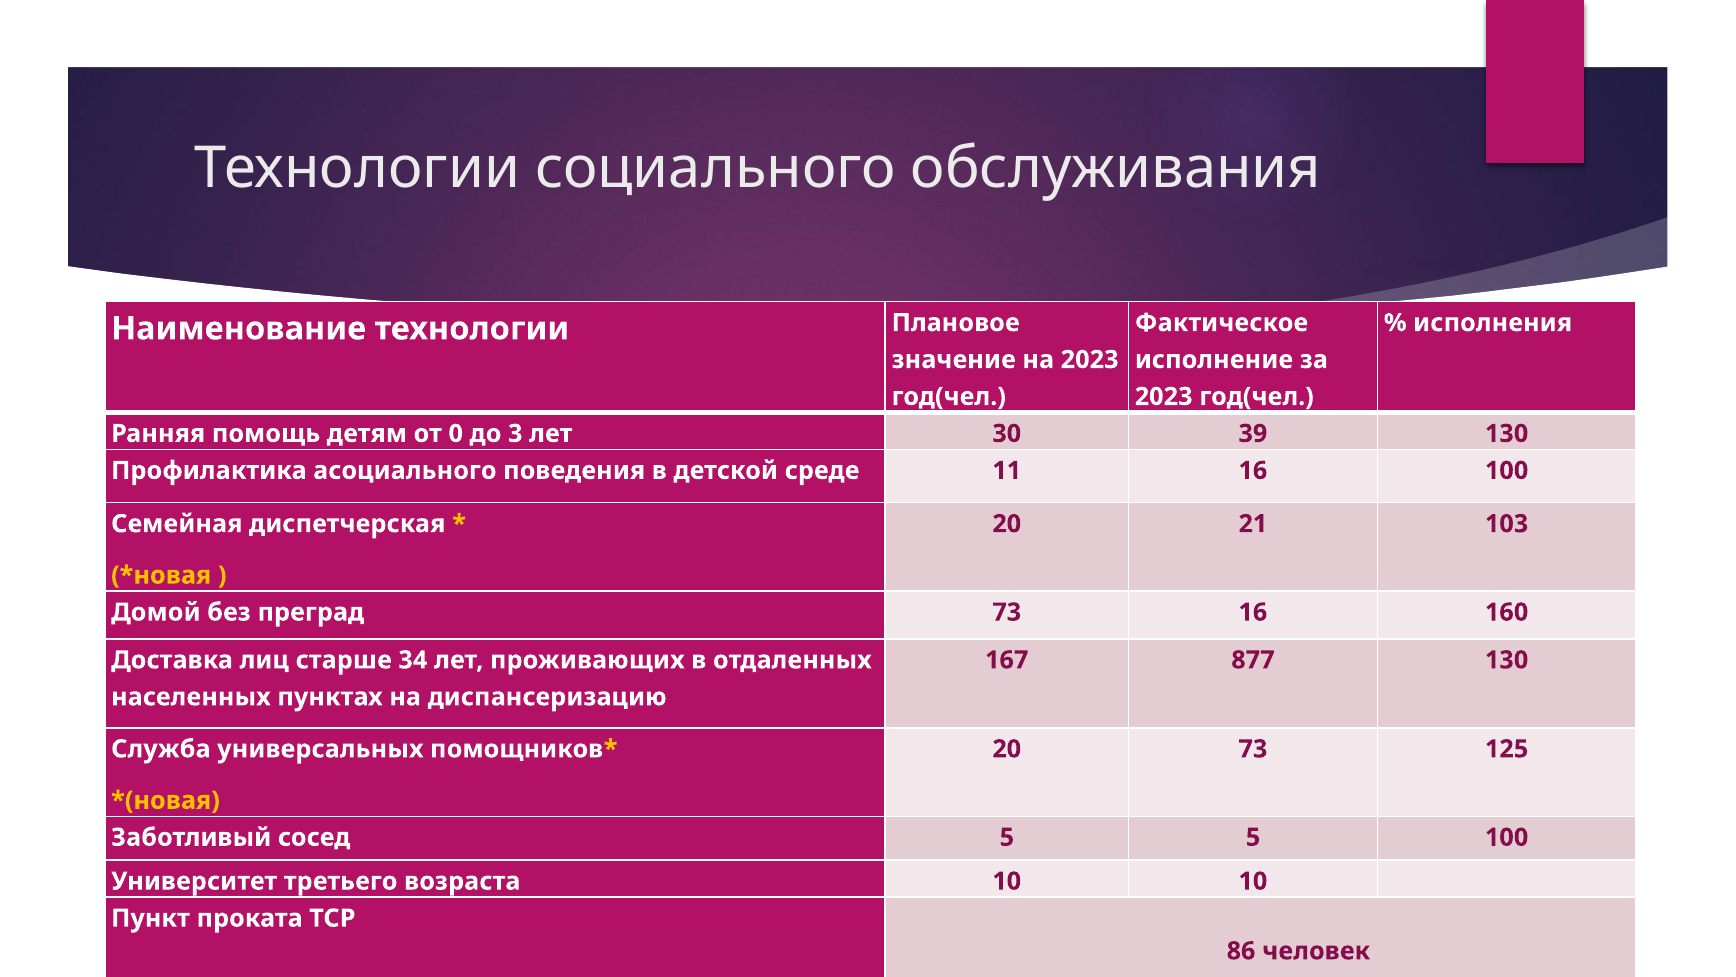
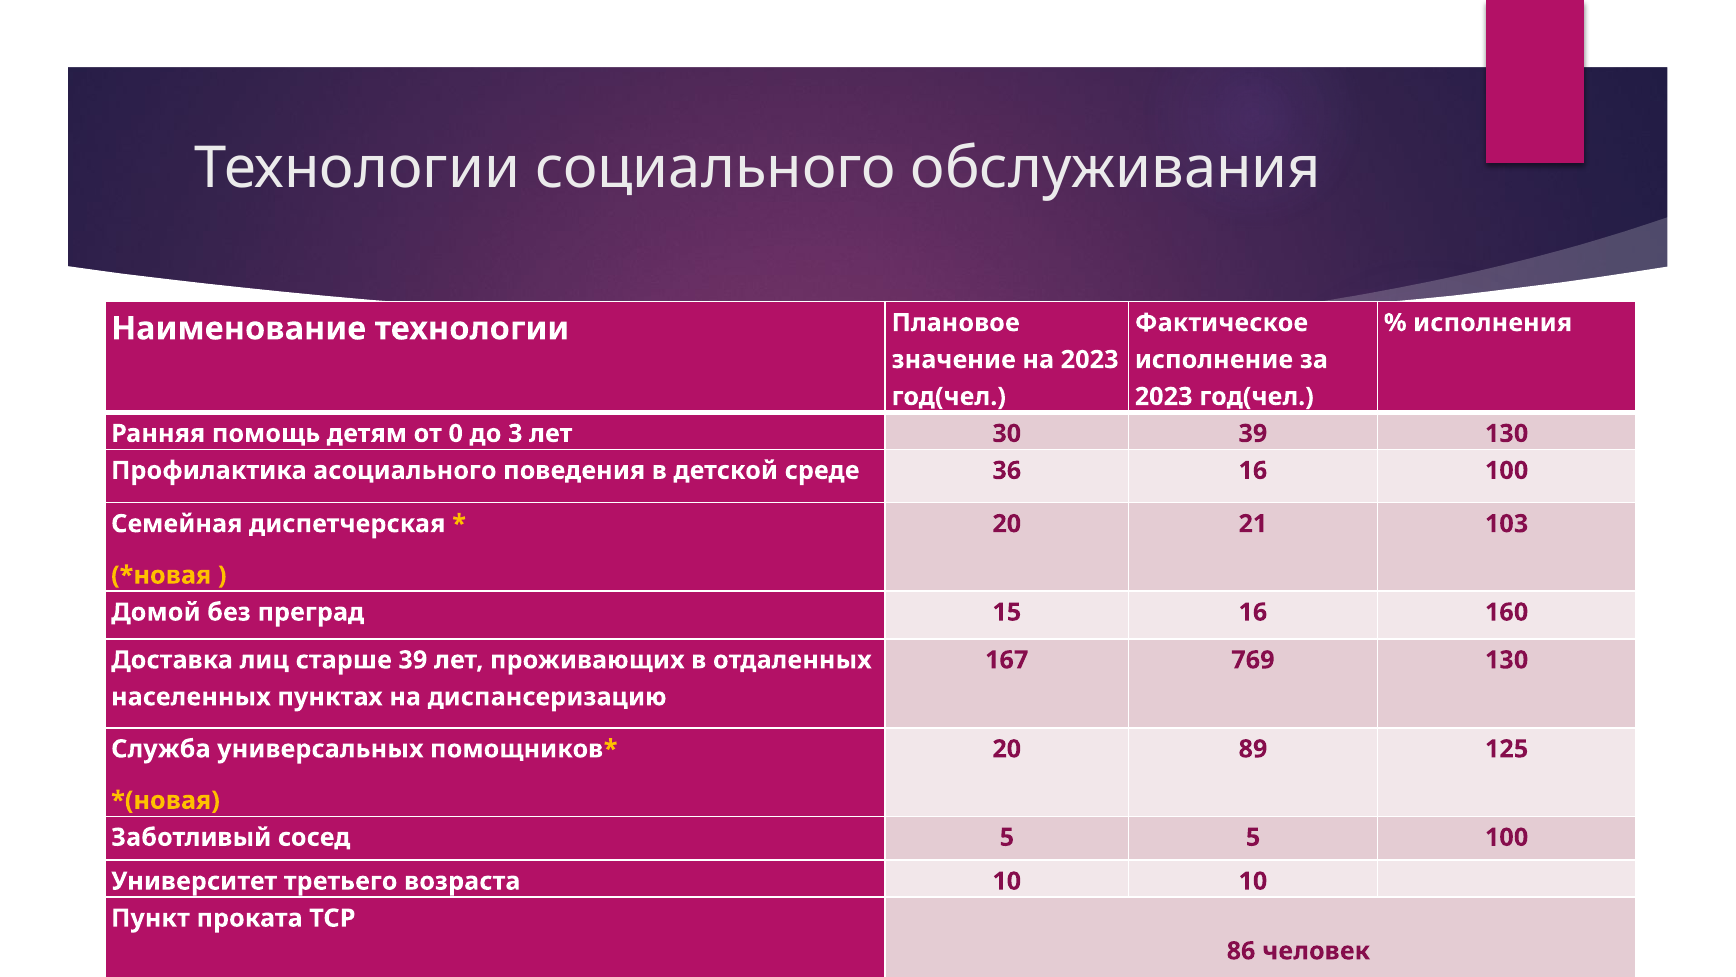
11: 11 -> 36 (1007, 470)
преград 73: 73 -> 15 (1007, 612)
старше 34: 34 -> 39 (413, 660)
877: 877 -> 769 (1253, 660)
20 73: 73 -> 89 (1253, 749)
